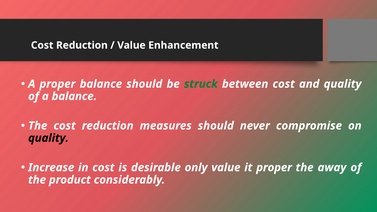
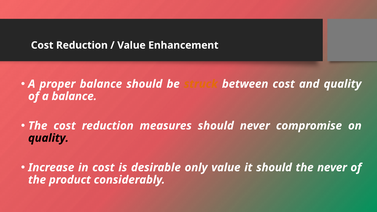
struck colour: green -> orange (201, 84)
it proper: proper -> should (274, 168)
the away: away -> never (332, 168)
